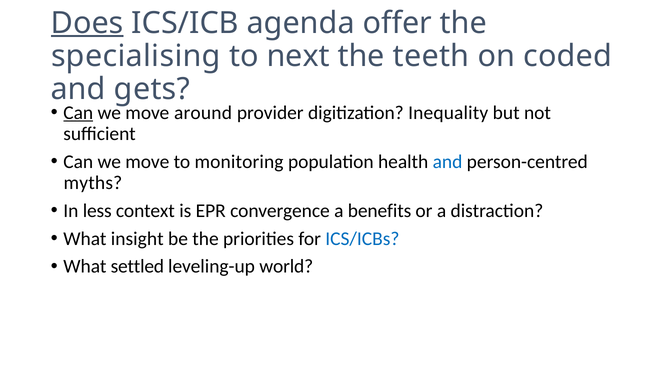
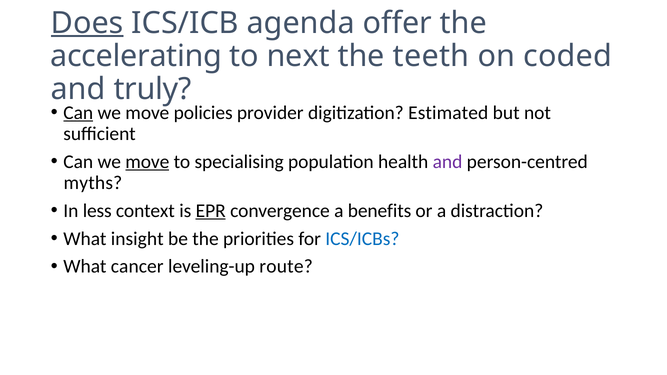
specialising: specialising -> accelerating (136, 56)
gets: gets -> truly (152, 89)
around: around -> policies (203, 113)
Inequality: Inequality -> Estimated (448, 113)
move underline: none -> present (147, 162)
monitoring: monitoring -> specialising (239, 162)
and colour: blue -> purple (448, 162)
EPR underline: none -> present (211, 211)
settled: settled -> cancer (137, 267)
world: world -> route (286, 267)
